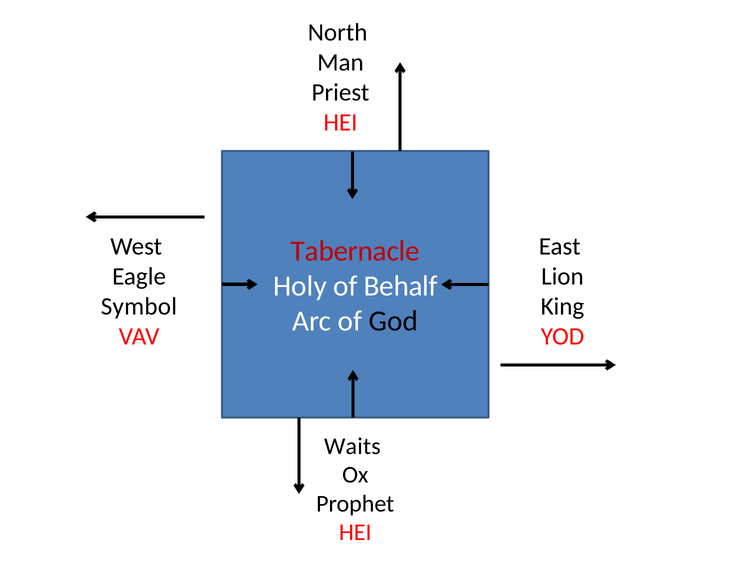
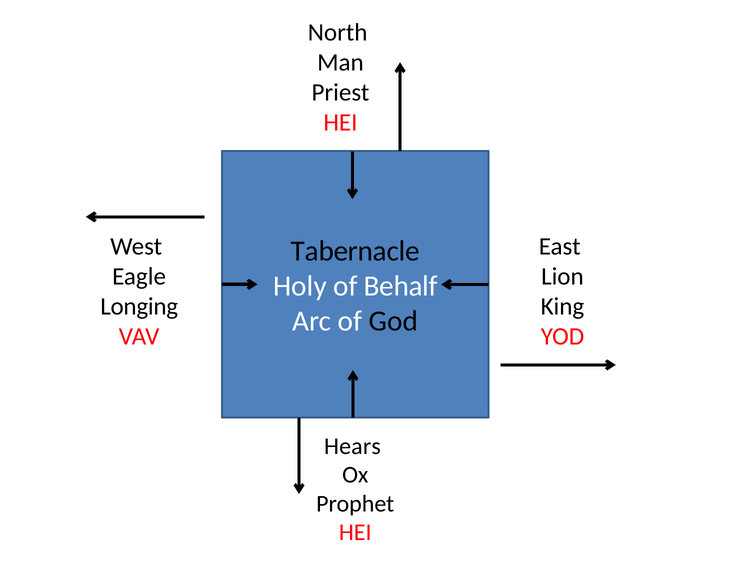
Tabernacle colour: red -> black (355, 251)
Symbol: Symbol -> Longing (139, 307)
Waits: Waits -> Hears (352, 446)
